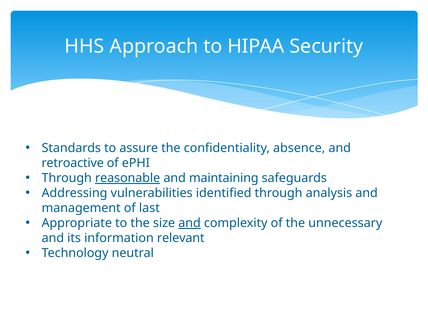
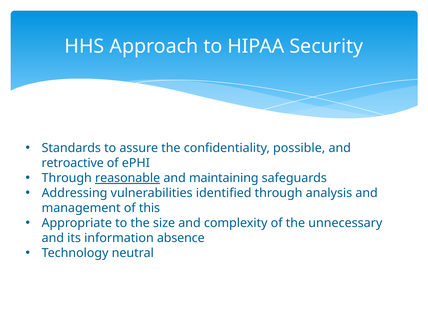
absence: absence -> possible (299, 148)
last: last -> this (150, 208)
and underline: present -> none (190, 223)
relevant: relevant -> absence (181, 238)
